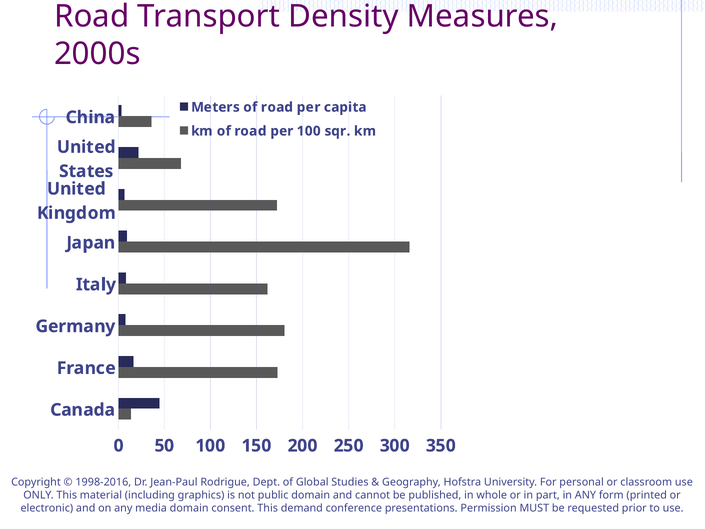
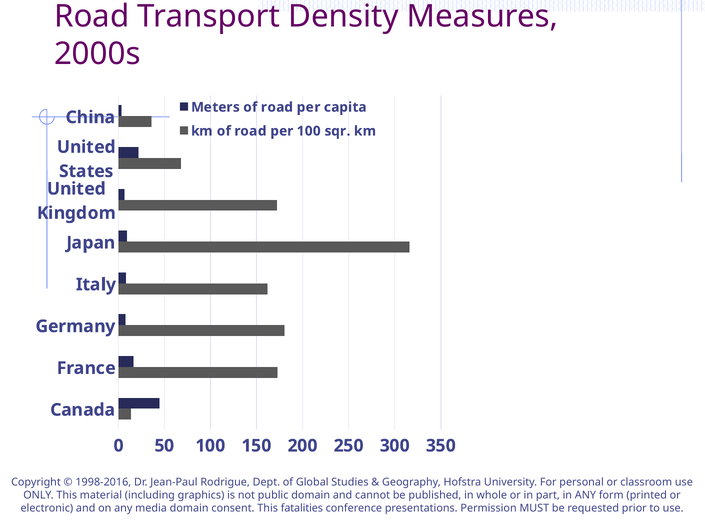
demand: demand -> fatalities (302, 508)
